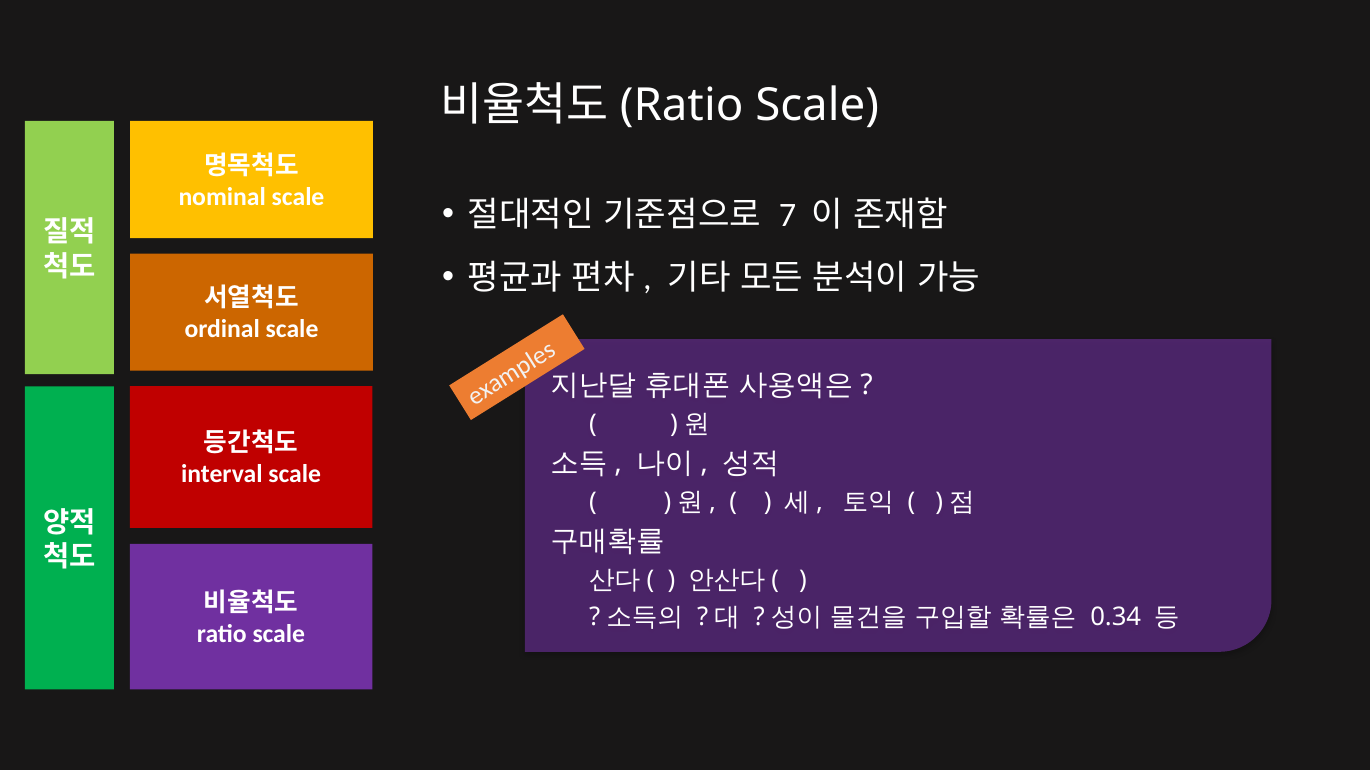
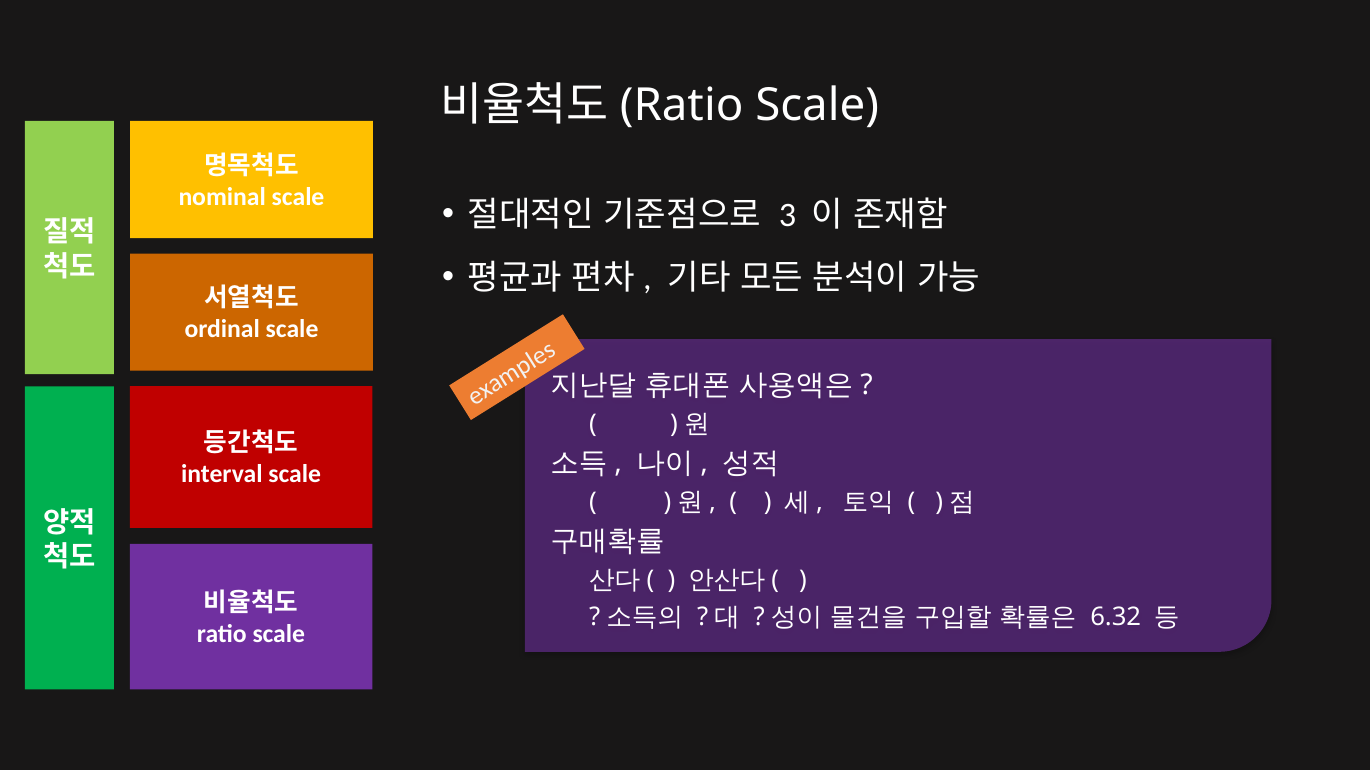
7: 7 -> 3 (787, 215)
0.34: 0.34 -> 6.32 (1116, 617)
